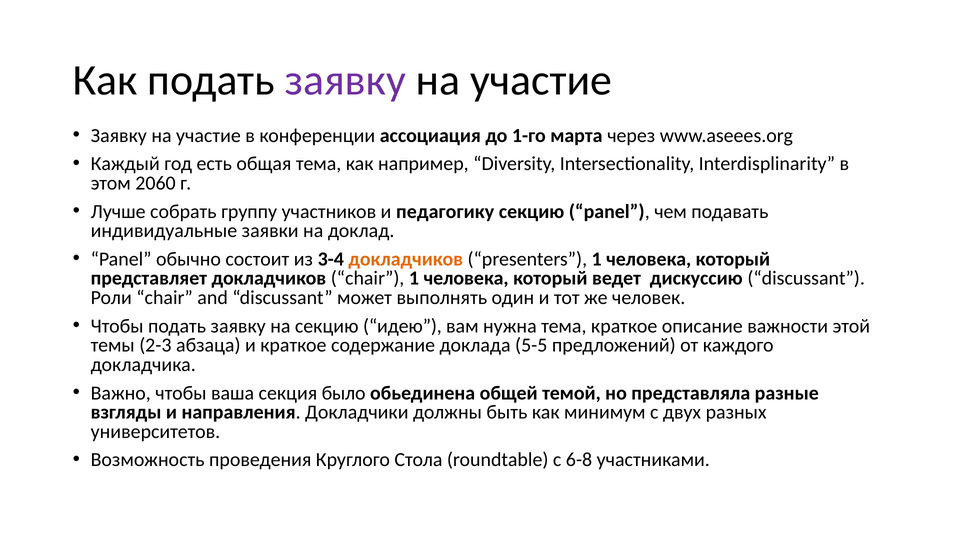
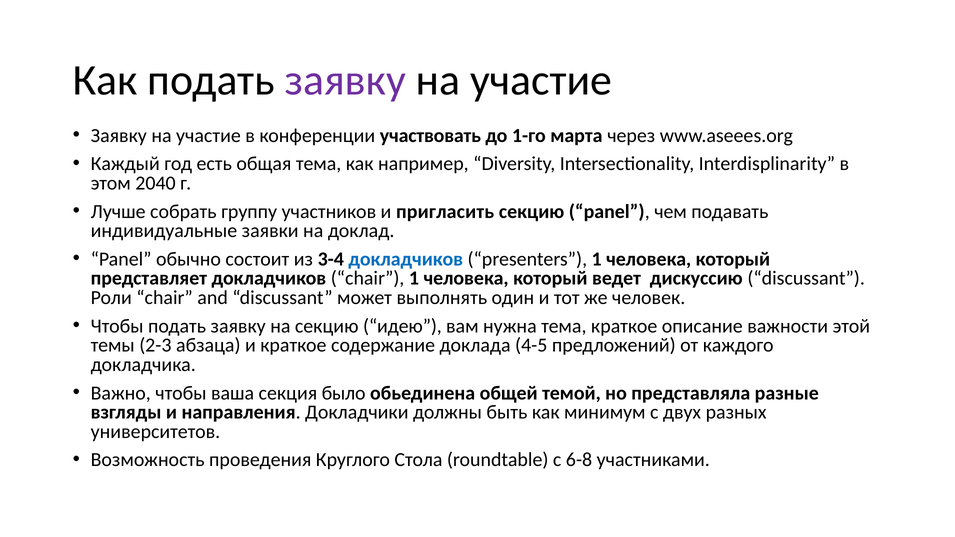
ассоциация: ассоциация -> участвовать (430, 136)
2060: 2060 -> 2040 (155, 183)
педагогику: педагогику -> пригласить (445, 212)
докладчиков colour: orange -> blue (406, 259)
5-5: 5-5 -> 4-5 (531, 345)
